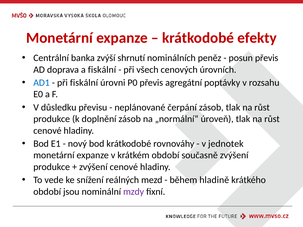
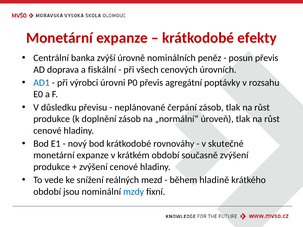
shrnutí: shrnutí -> úrovně (131, 58)
při fiskální: fiskální -> výrobci (84, 83)
jednotek: jednotek -> skutečné (226, 144)
mzdy colour: purple -> blue (134, 192)
